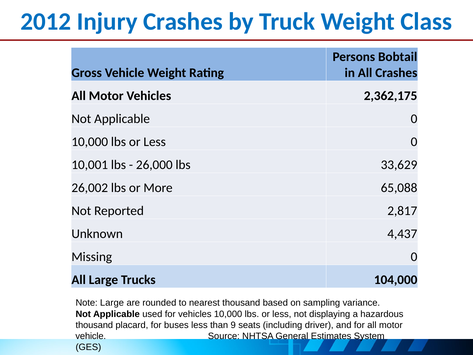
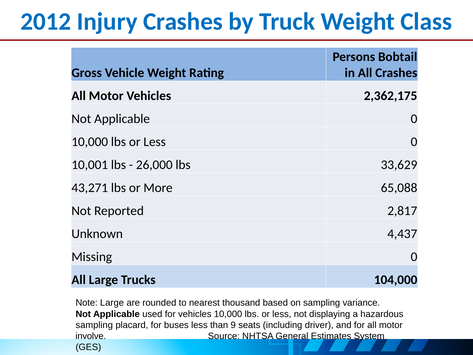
26,002: 26,002 -> 43,271 (90, 188)
thousand: thousand -> sampling (94, 325)
vehicle: vehicle -> involve (91, 336)
